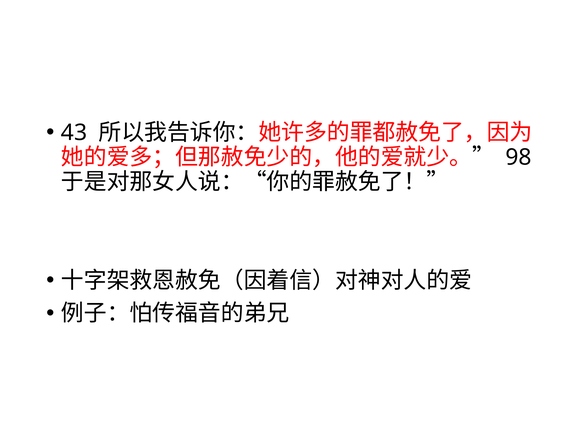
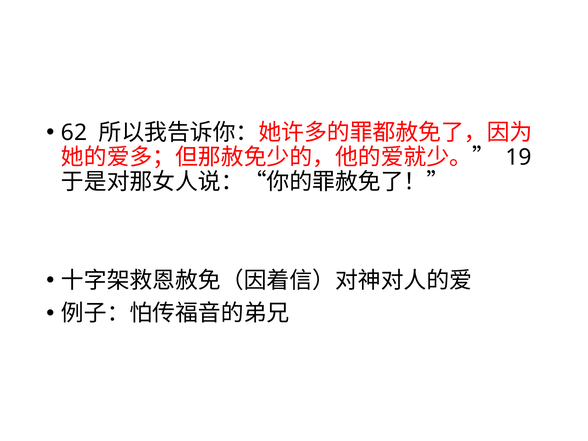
43: 43 -> 62 (74, 133)
98: 98 -> 19 (519, 157)
